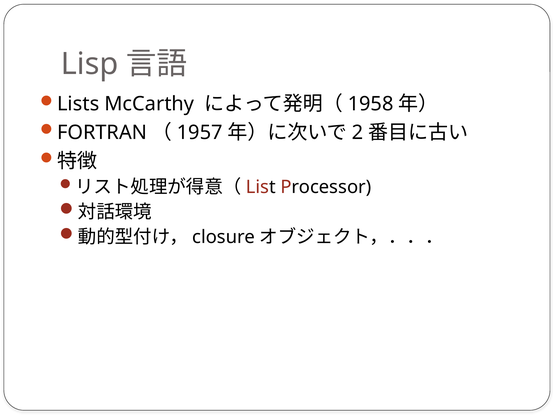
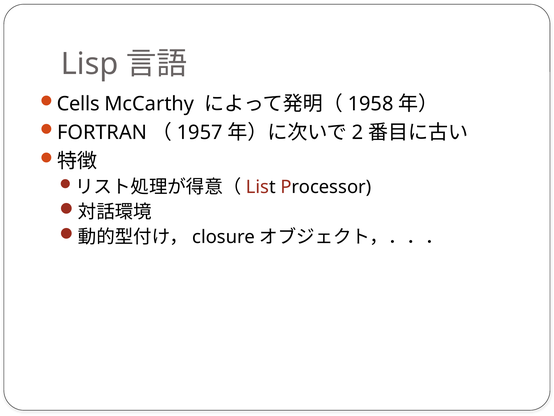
Lists: Lists -> Cells (78, 104)
